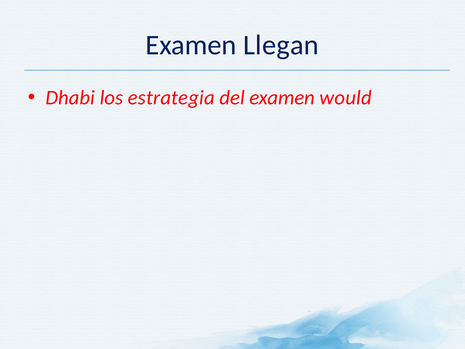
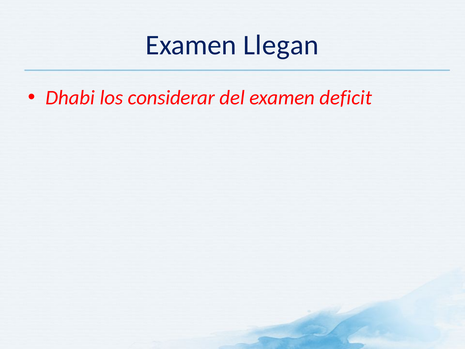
estrategia: estrategia -> considerar (171, 98)
would: would -> deficit (346, 98)
